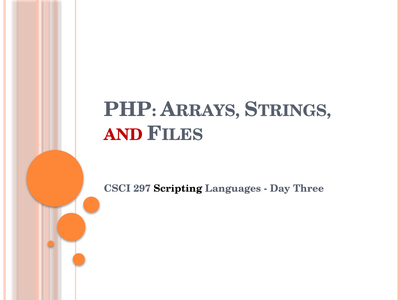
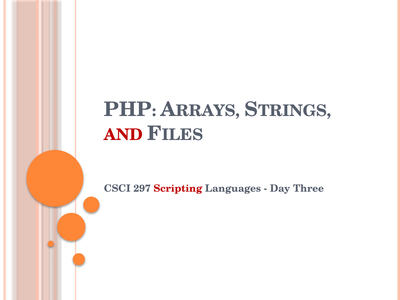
Scripting colour: black -> red (178, 189)
